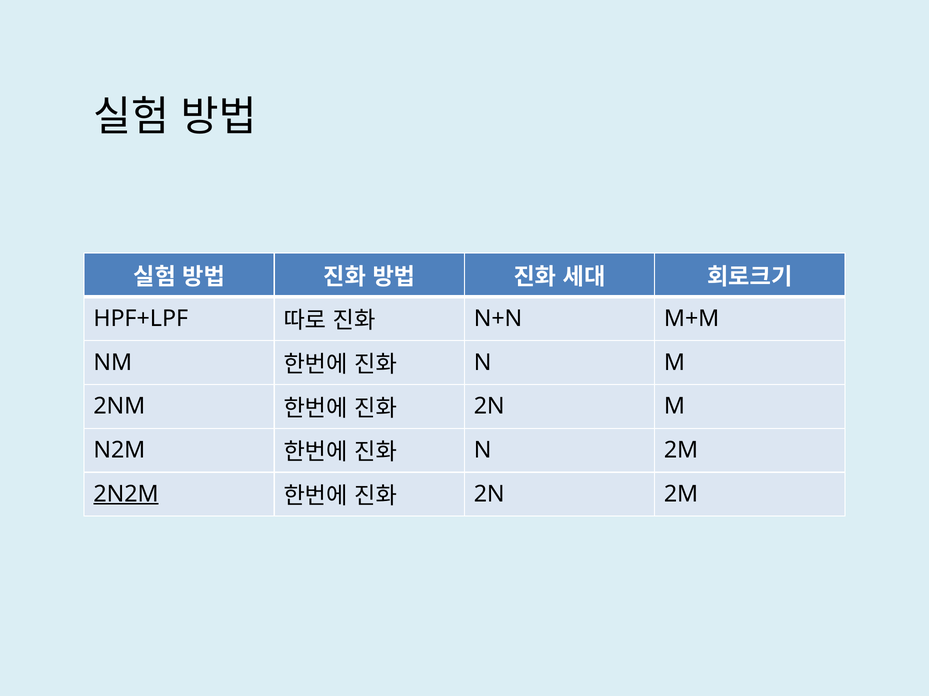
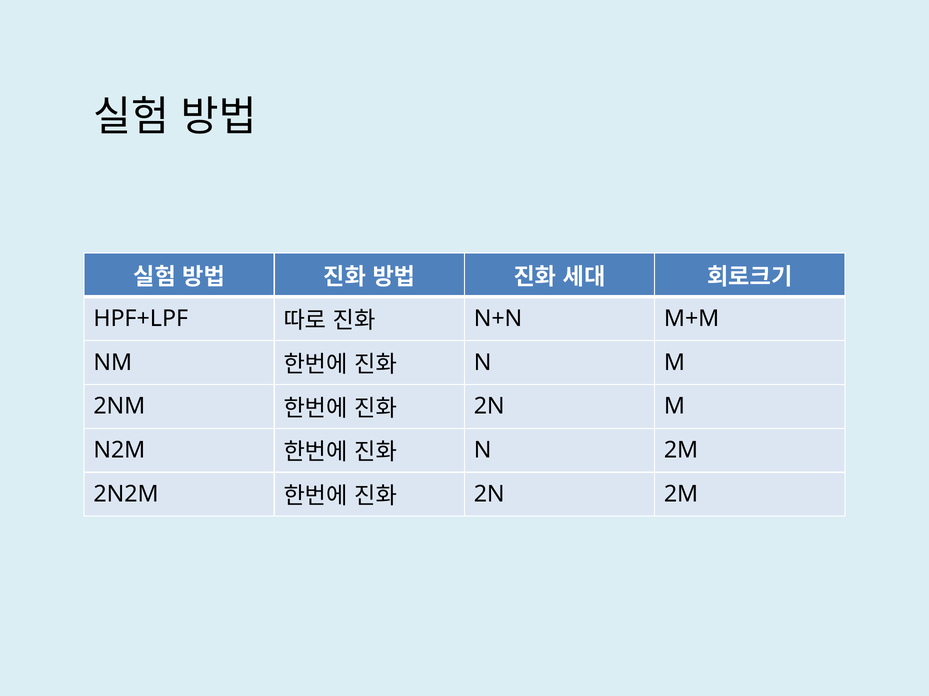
2N2M underline: present -> none (126, 494)
